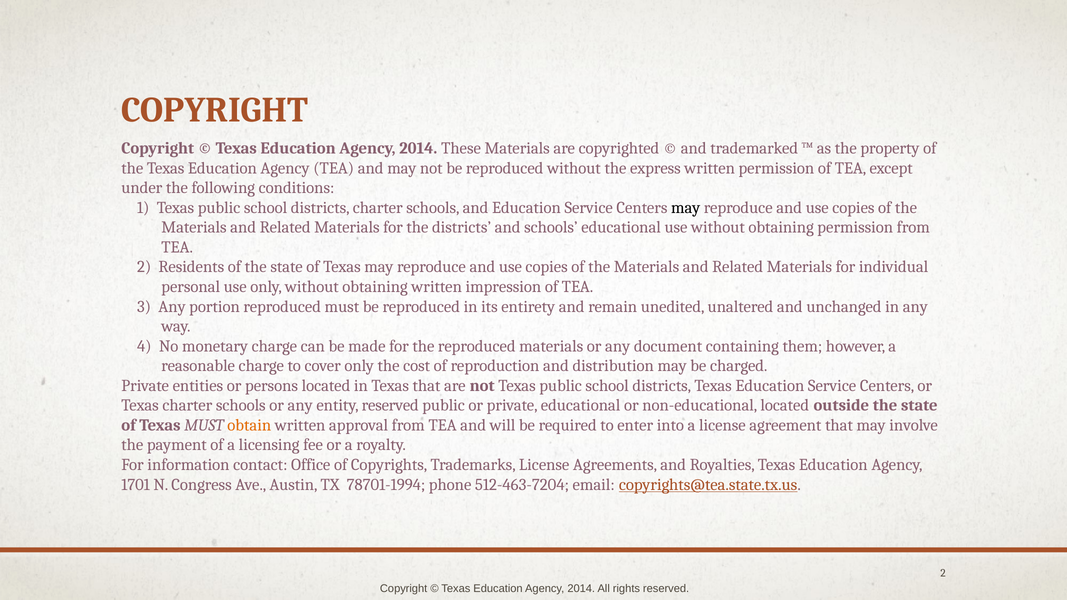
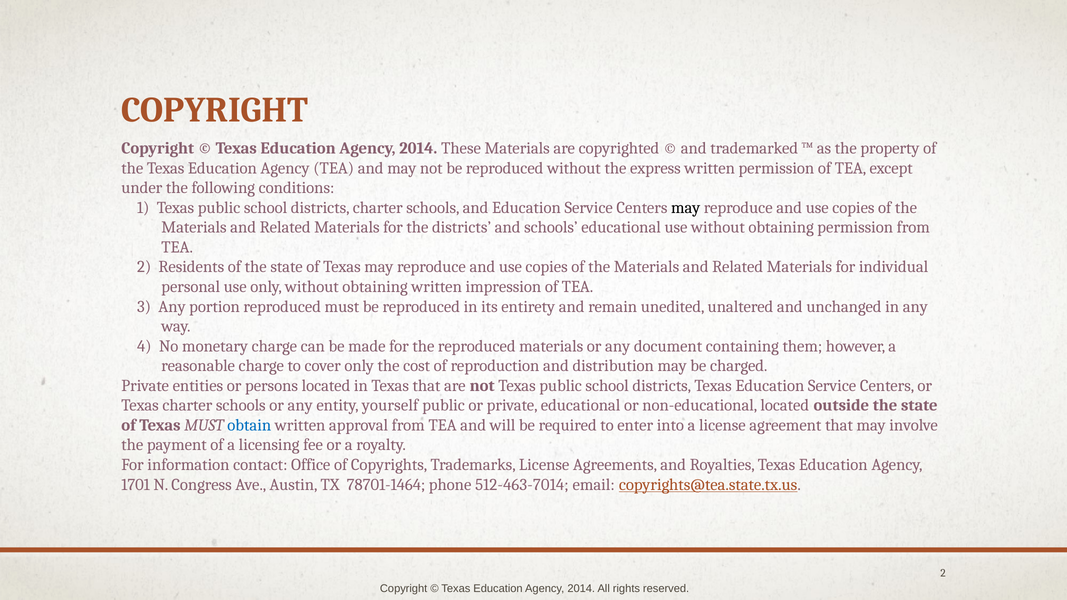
entity reserved: reserved -> yourself (390, 406)
obtain colour: orange -> blue (249, 425)
78701-1994: 78701-1994 -> 78701-1464 (386, 485)
512-463-7204: 512-463-7204 -> 512-463-7014 (522, 485)
